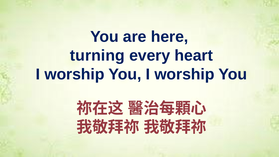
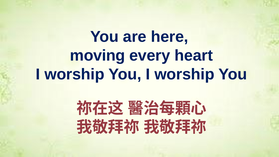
turning: turning -> moving (97, 55)
